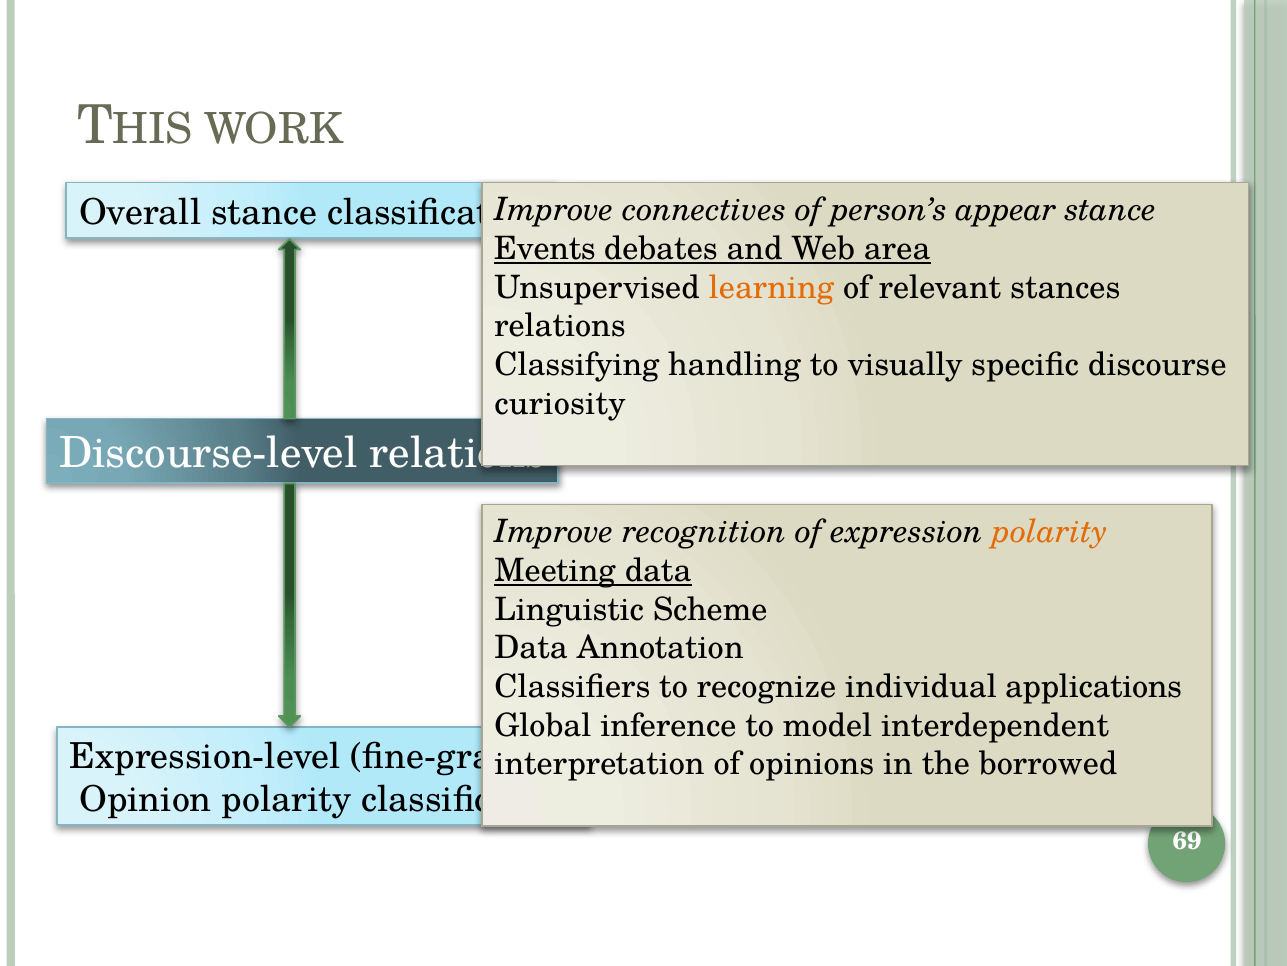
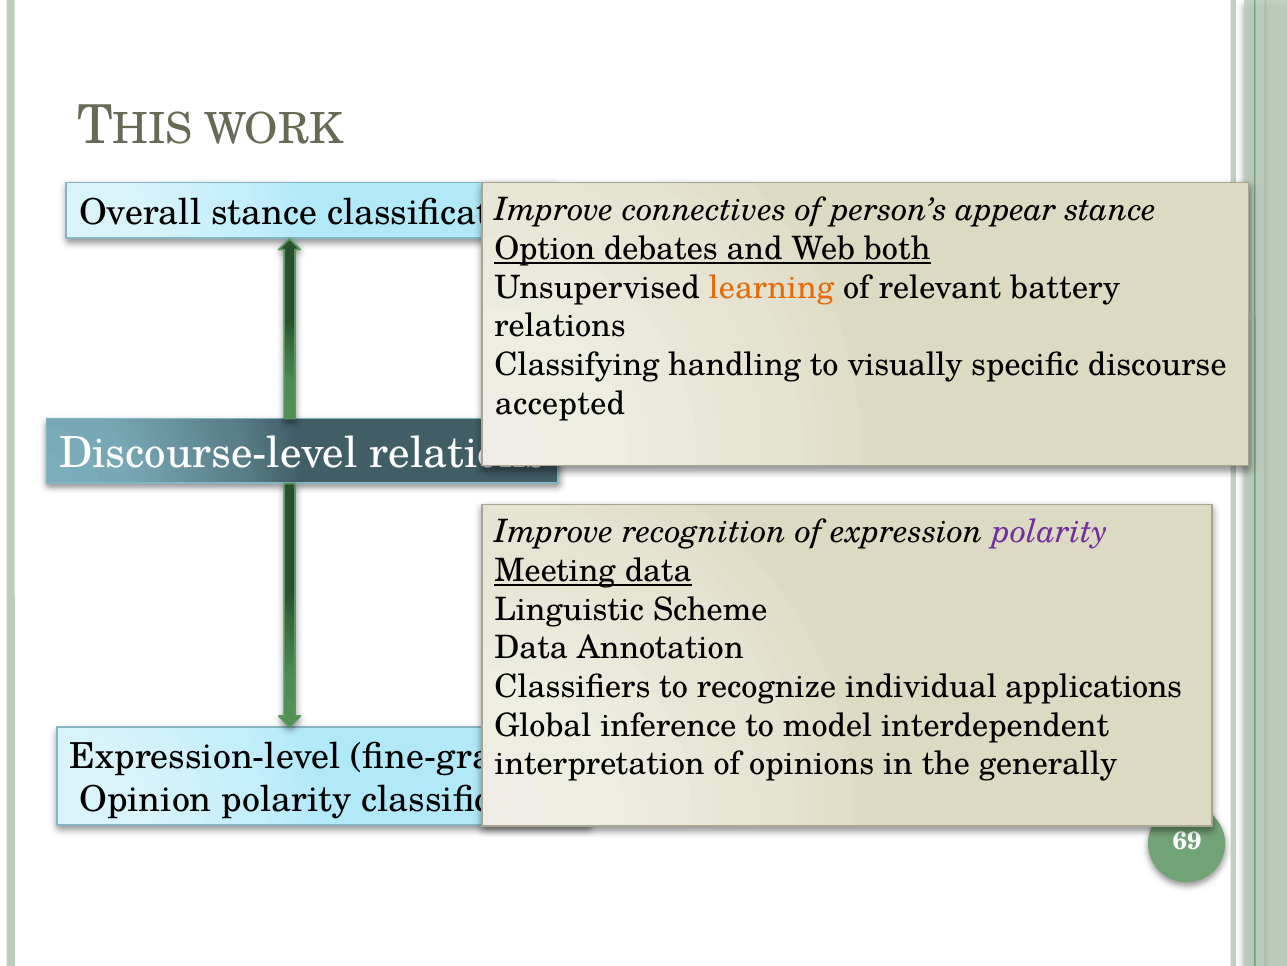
Events: Events -> Option (545, 249)
area: area -> both (897, 249)
stances: stances -> battery (1065, 287)
curiosity: curiosity -> accepted (560, 403)
polarity colour: orange -> purple (1050, 532)
borrowed: borrowed -> generally (1048, 764)
